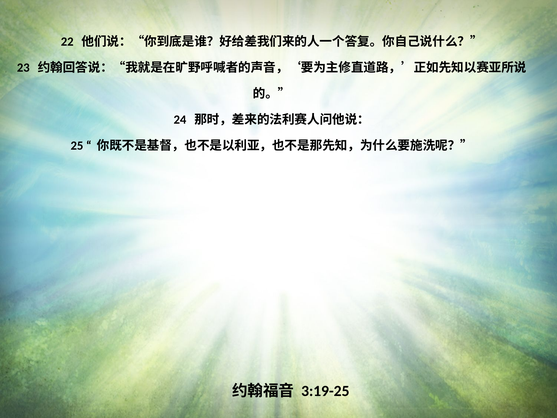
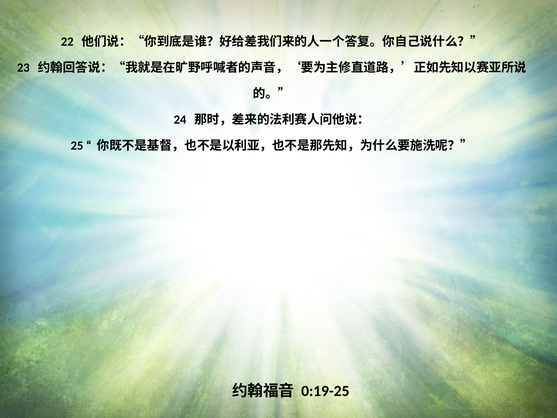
3:19-25: 3:19-25 -> 0:19-25 (325, 391)
